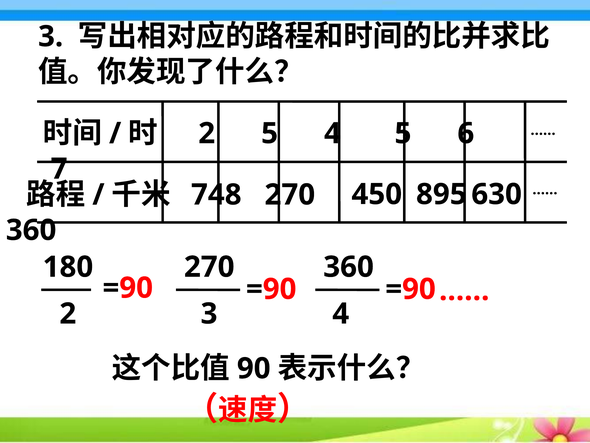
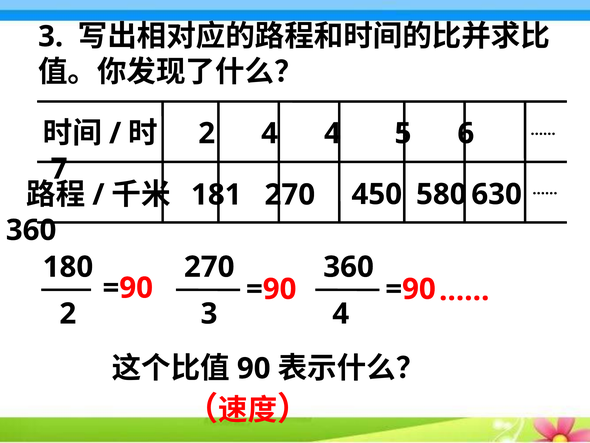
2 5: 5 -> 4 (270, 133)
748: 748 -> 181 (216, 195)
895: 895 -> 580 (441, 194)
